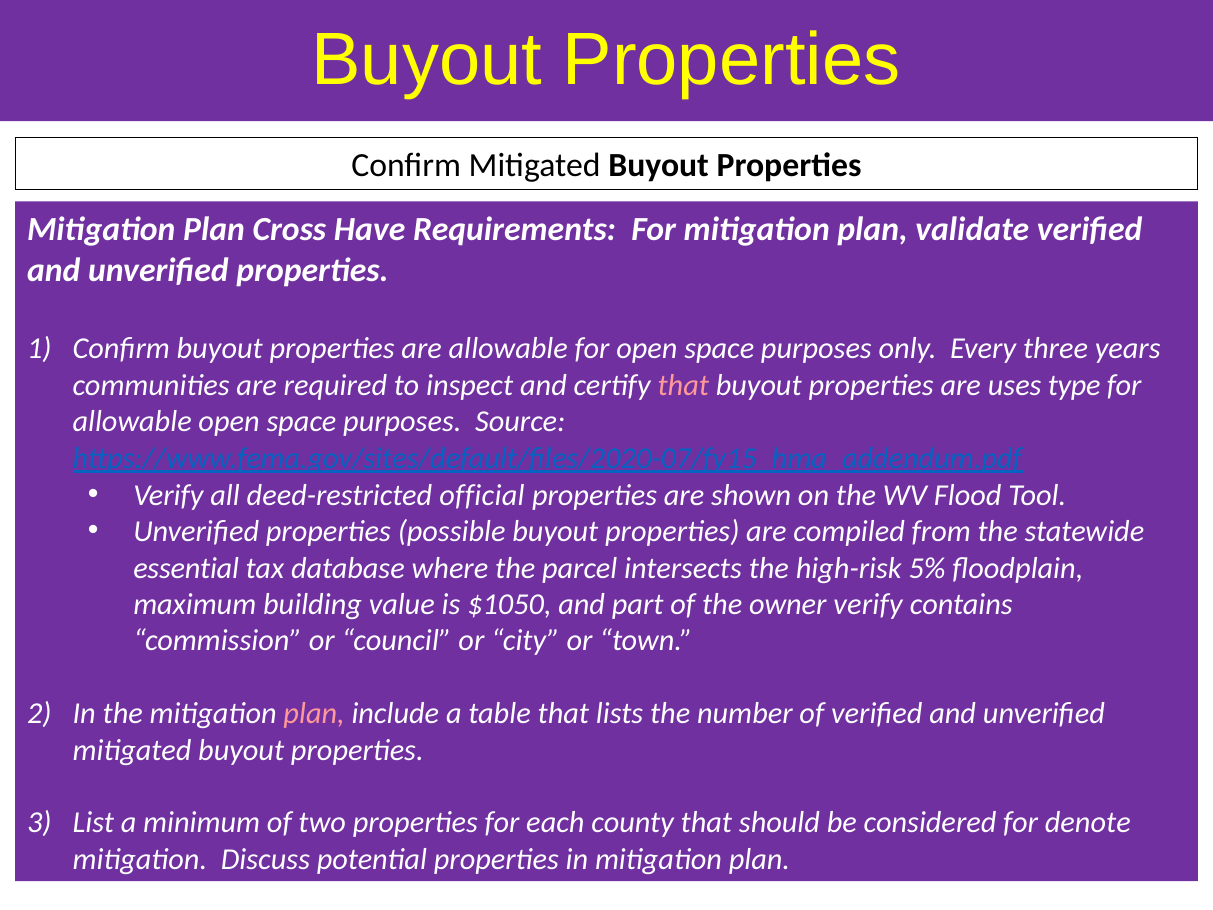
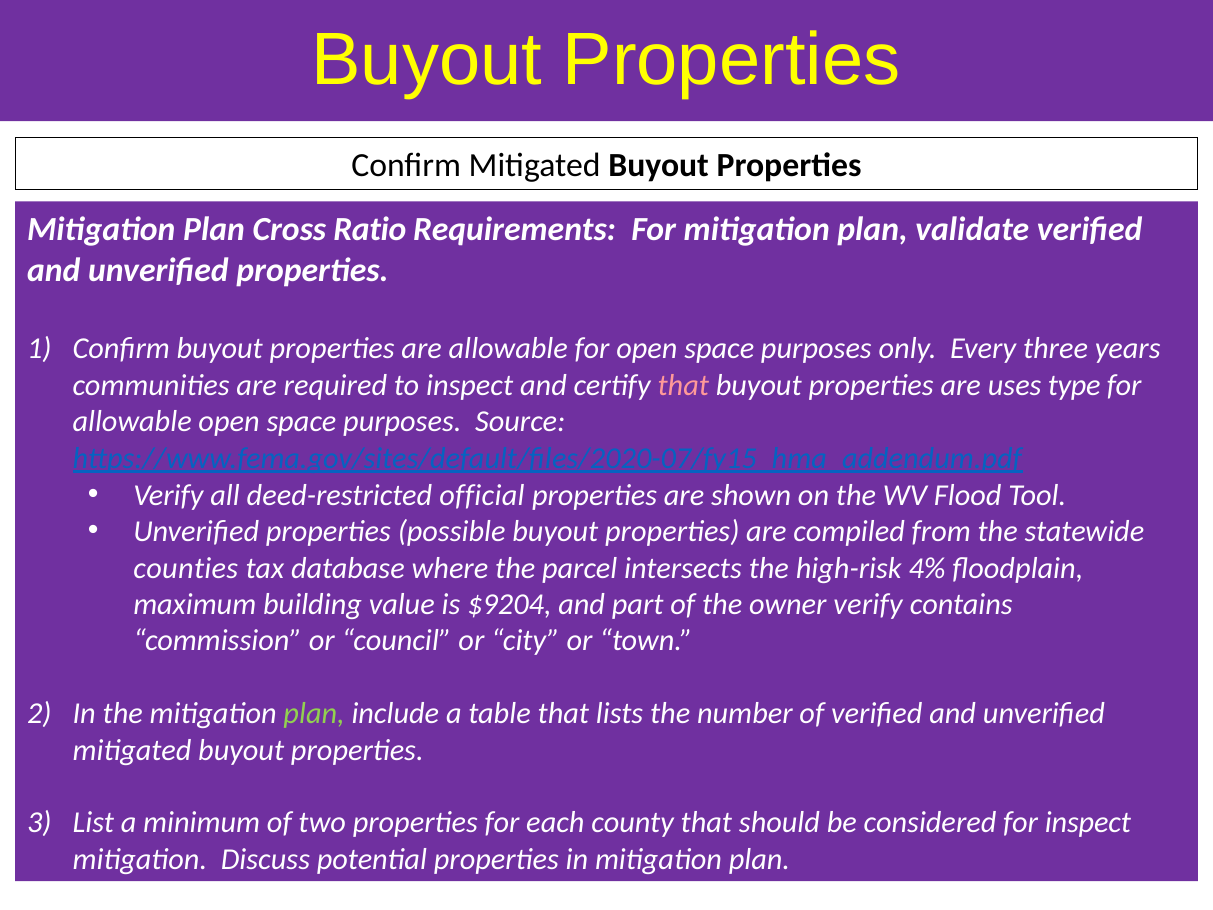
Have: Have -> Ratio (370, 230)
essential: essential -> counties (186, 568)
5%: 5% -> 4% (927, 568)
$1050: $1050 -> $9204 (509, 604)
plan colour: pink -> light green (314, 713)
for denote: denote -> inspect (1088, 823)
